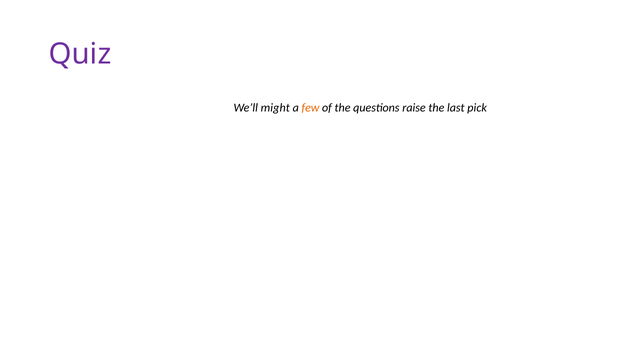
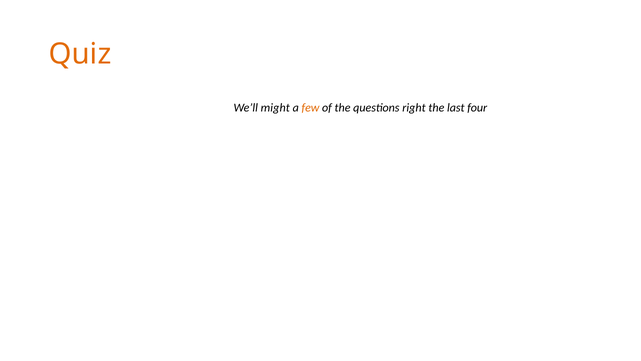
Quiz colour: purple -> orange (80, 54)
raise: raise -> right (414, 108)
pick: pick -> four (477, 108)
